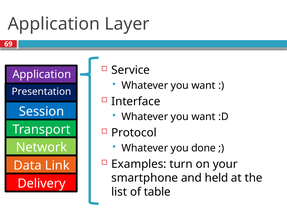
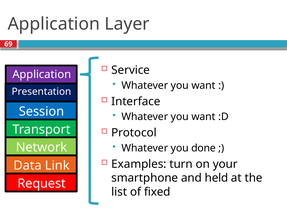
Delivery: Delivery -> Request (42, 184)
table: table -> fixed (157, 192)
